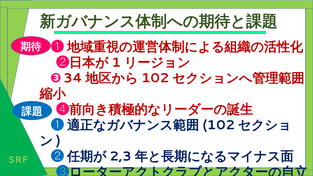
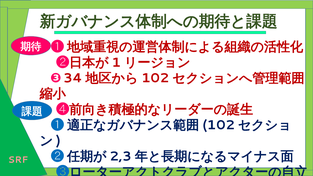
SRF colour: light green -> pink (18, 160)
